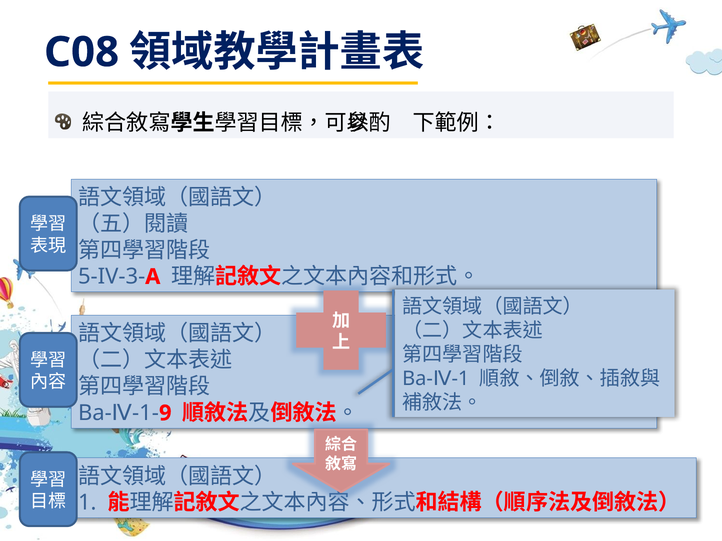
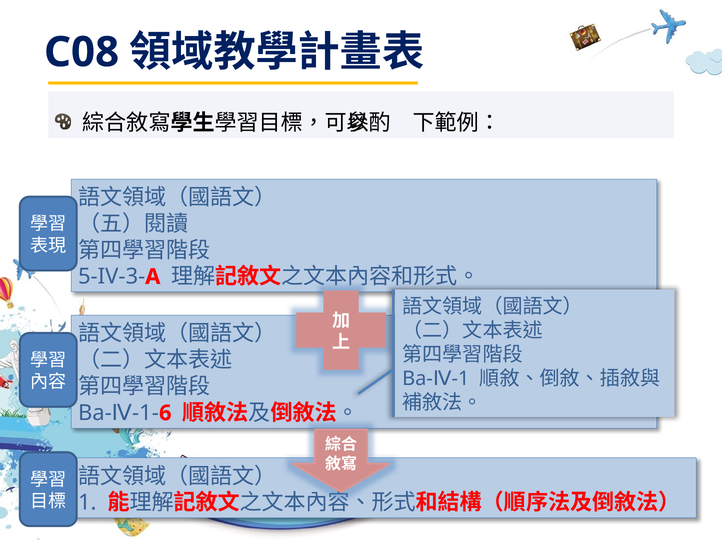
9: 9 -> 6 (165, 413)
